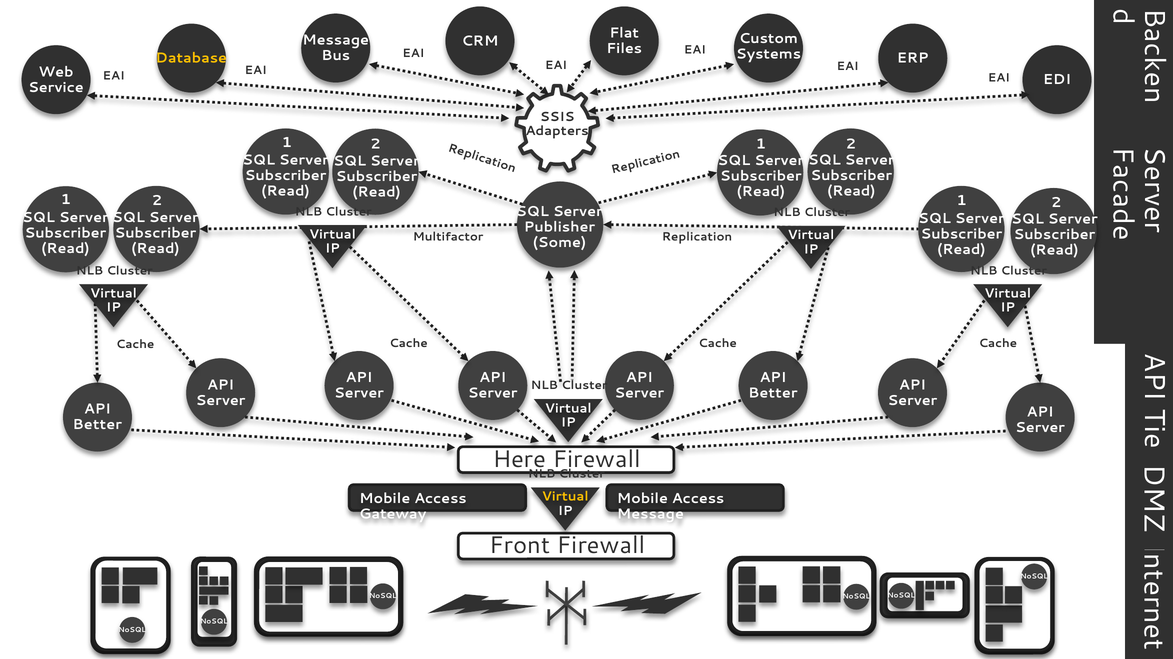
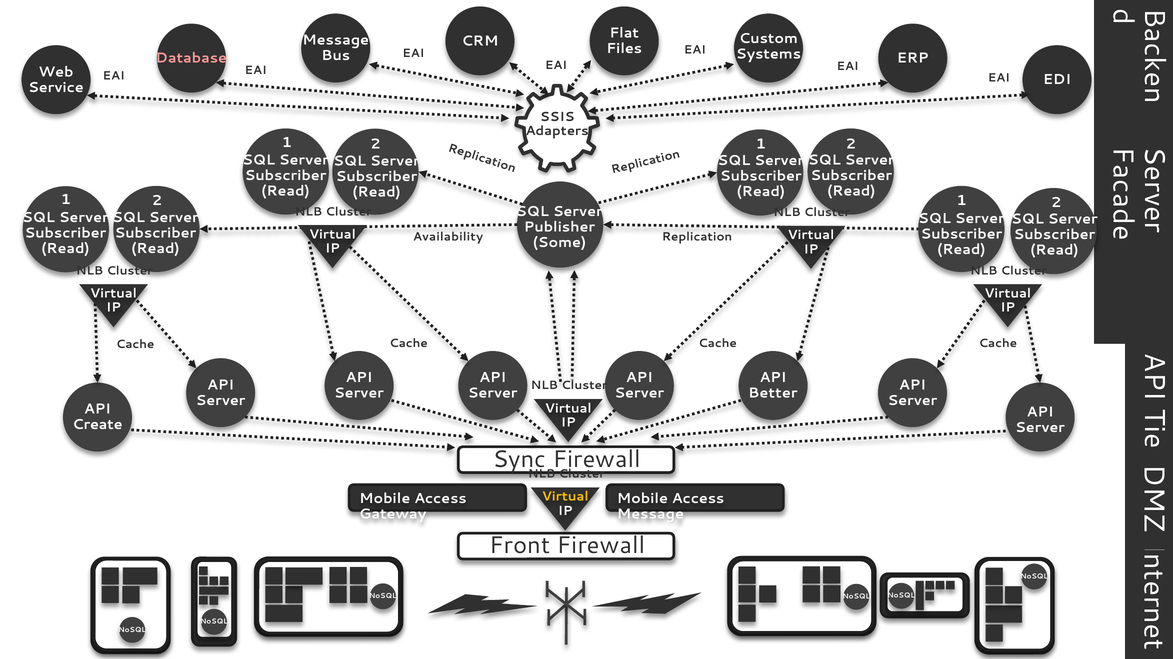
Database colour: yellow -> pink (191, 58)
Multifactor: Multifactor -> Availability (448, 237)
Better: Better -> Create (97, 425)
Here: Here -> Sync (519, 460)
